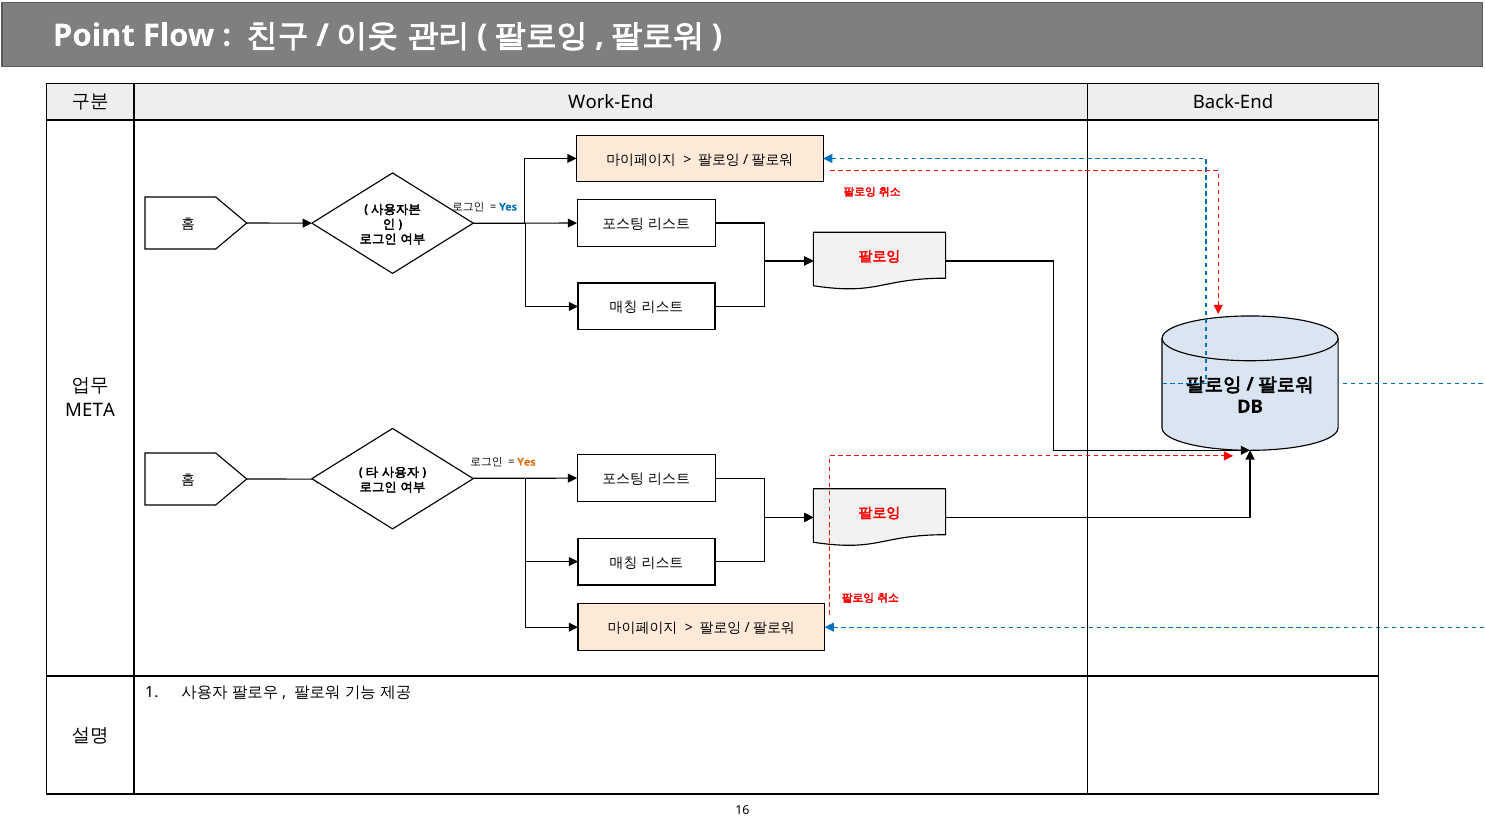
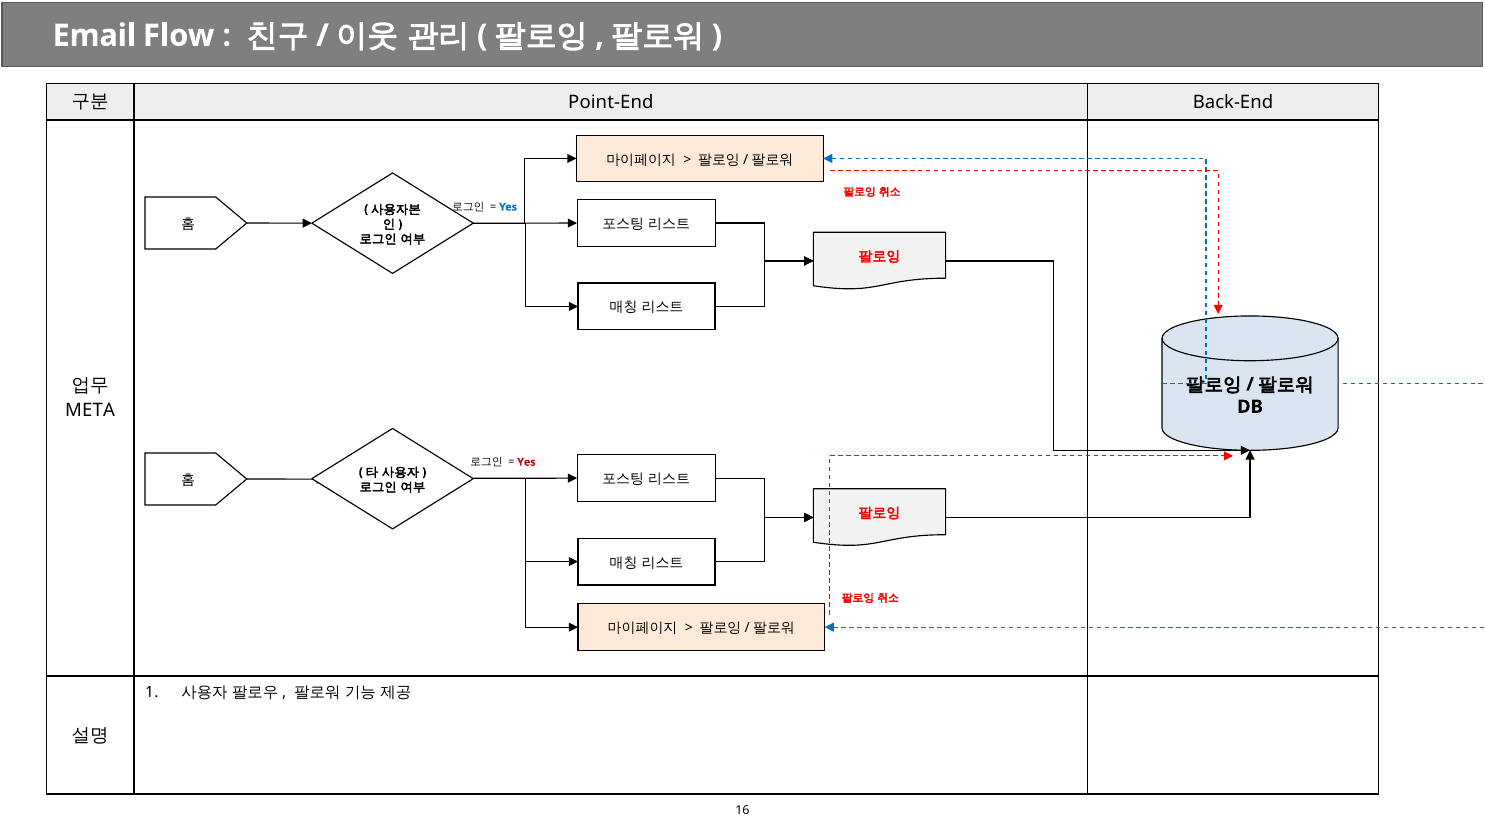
Point: Point -> Email (94, 36)
Work-End: Work-End -> Point-End (611, 103)
Yes colour: orange -> red (526, 462)
